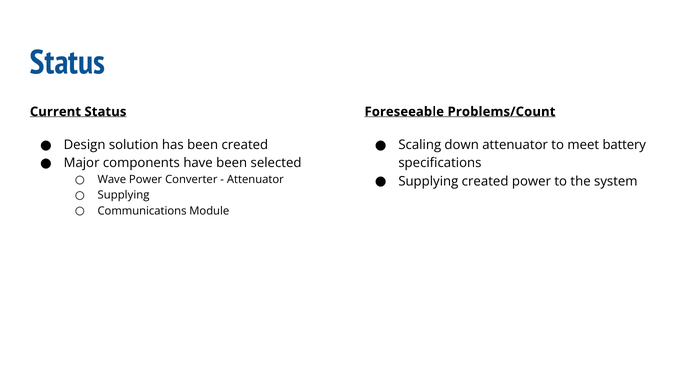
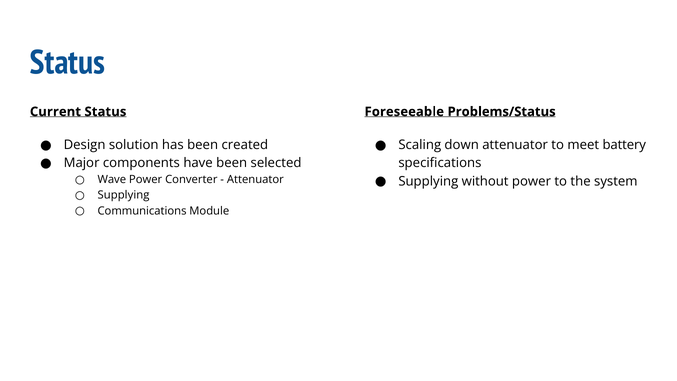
Problems/Count: Problems/Count -> Problems/Status (502, 112)
Supplying created: created -> without (485, 181)
